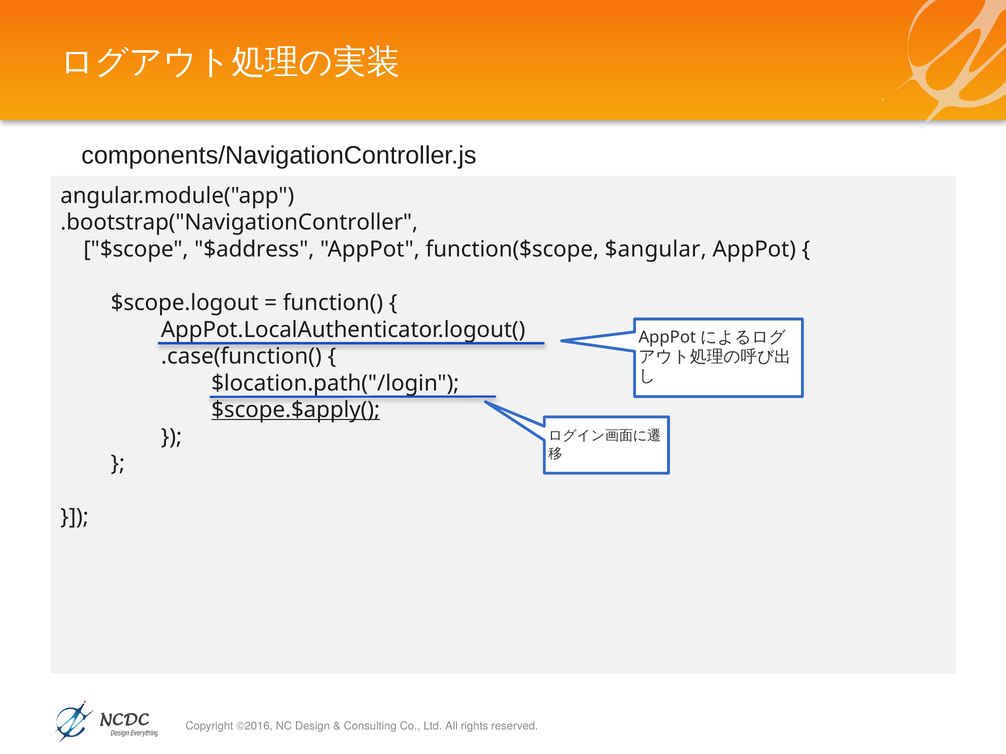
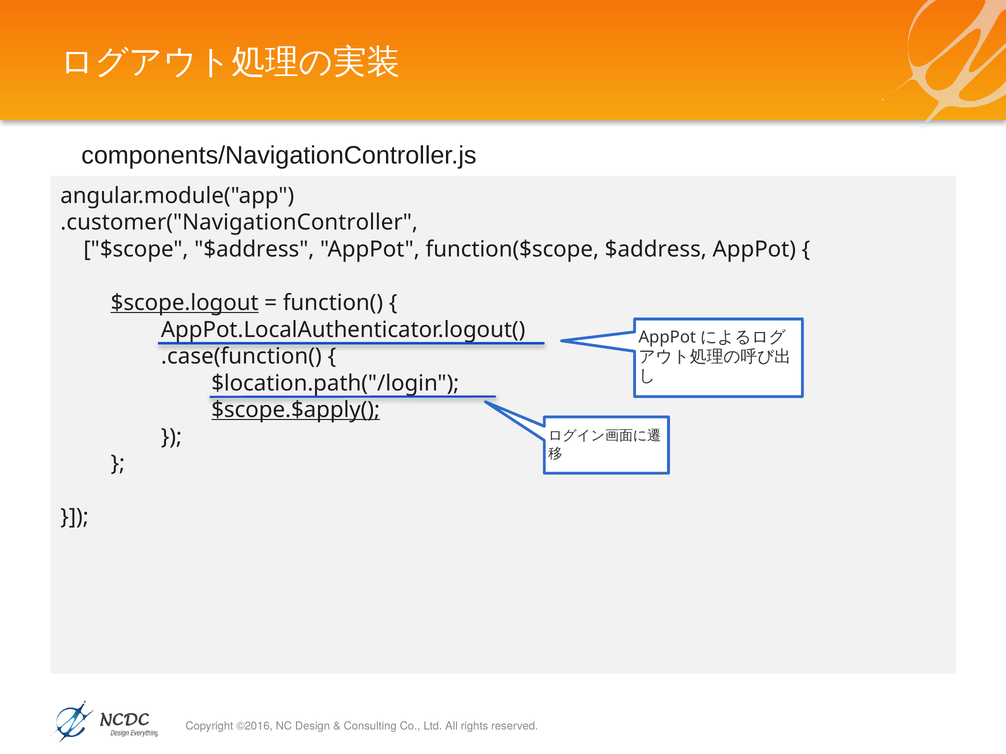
.bootstrap("NavigationController: .bootstrap("NavigationController -> .customer("NavigationController (239, 223)
function($scope $angular: $angular -> $address (656, 250)
$scope.logout underline: none -> present (185, 303)
